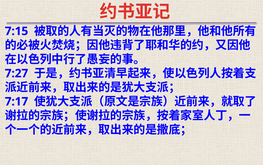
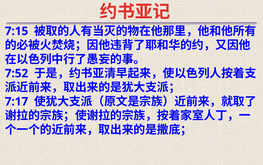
7:27: 7:27 -> 7:52 (16, 73)
